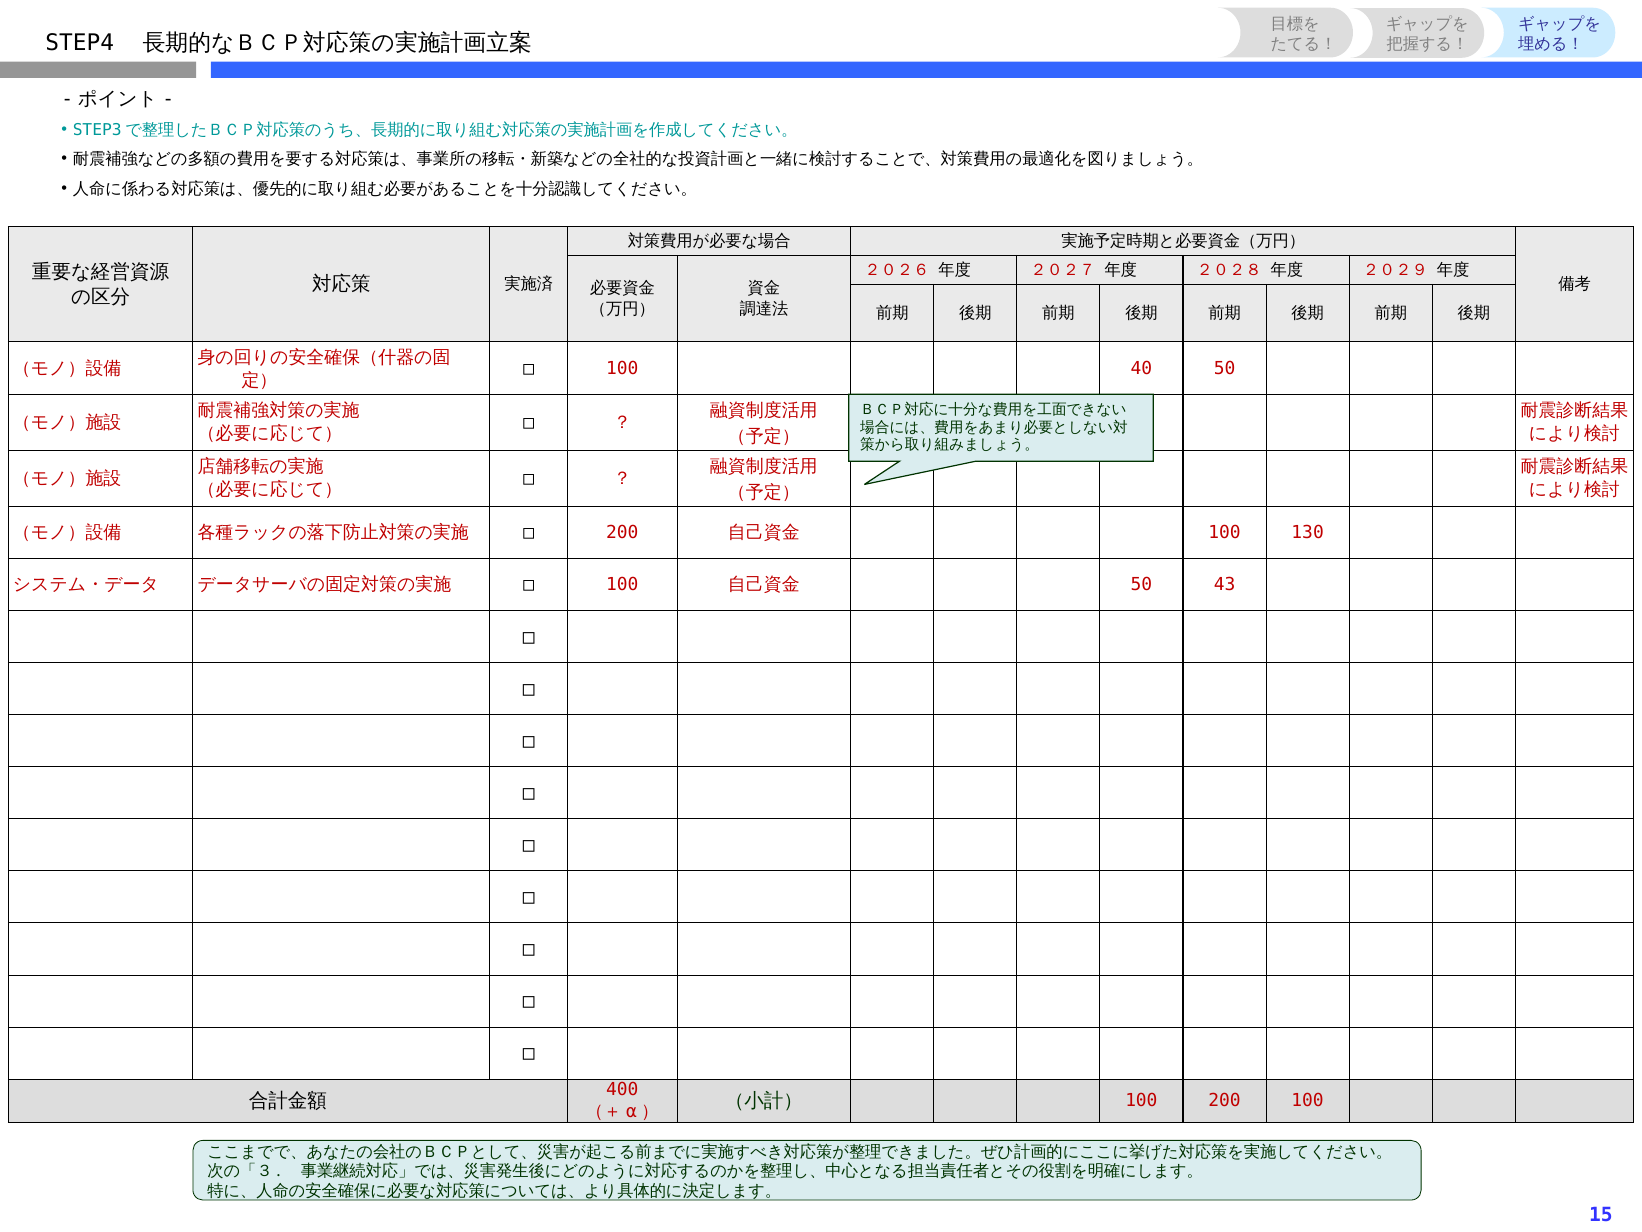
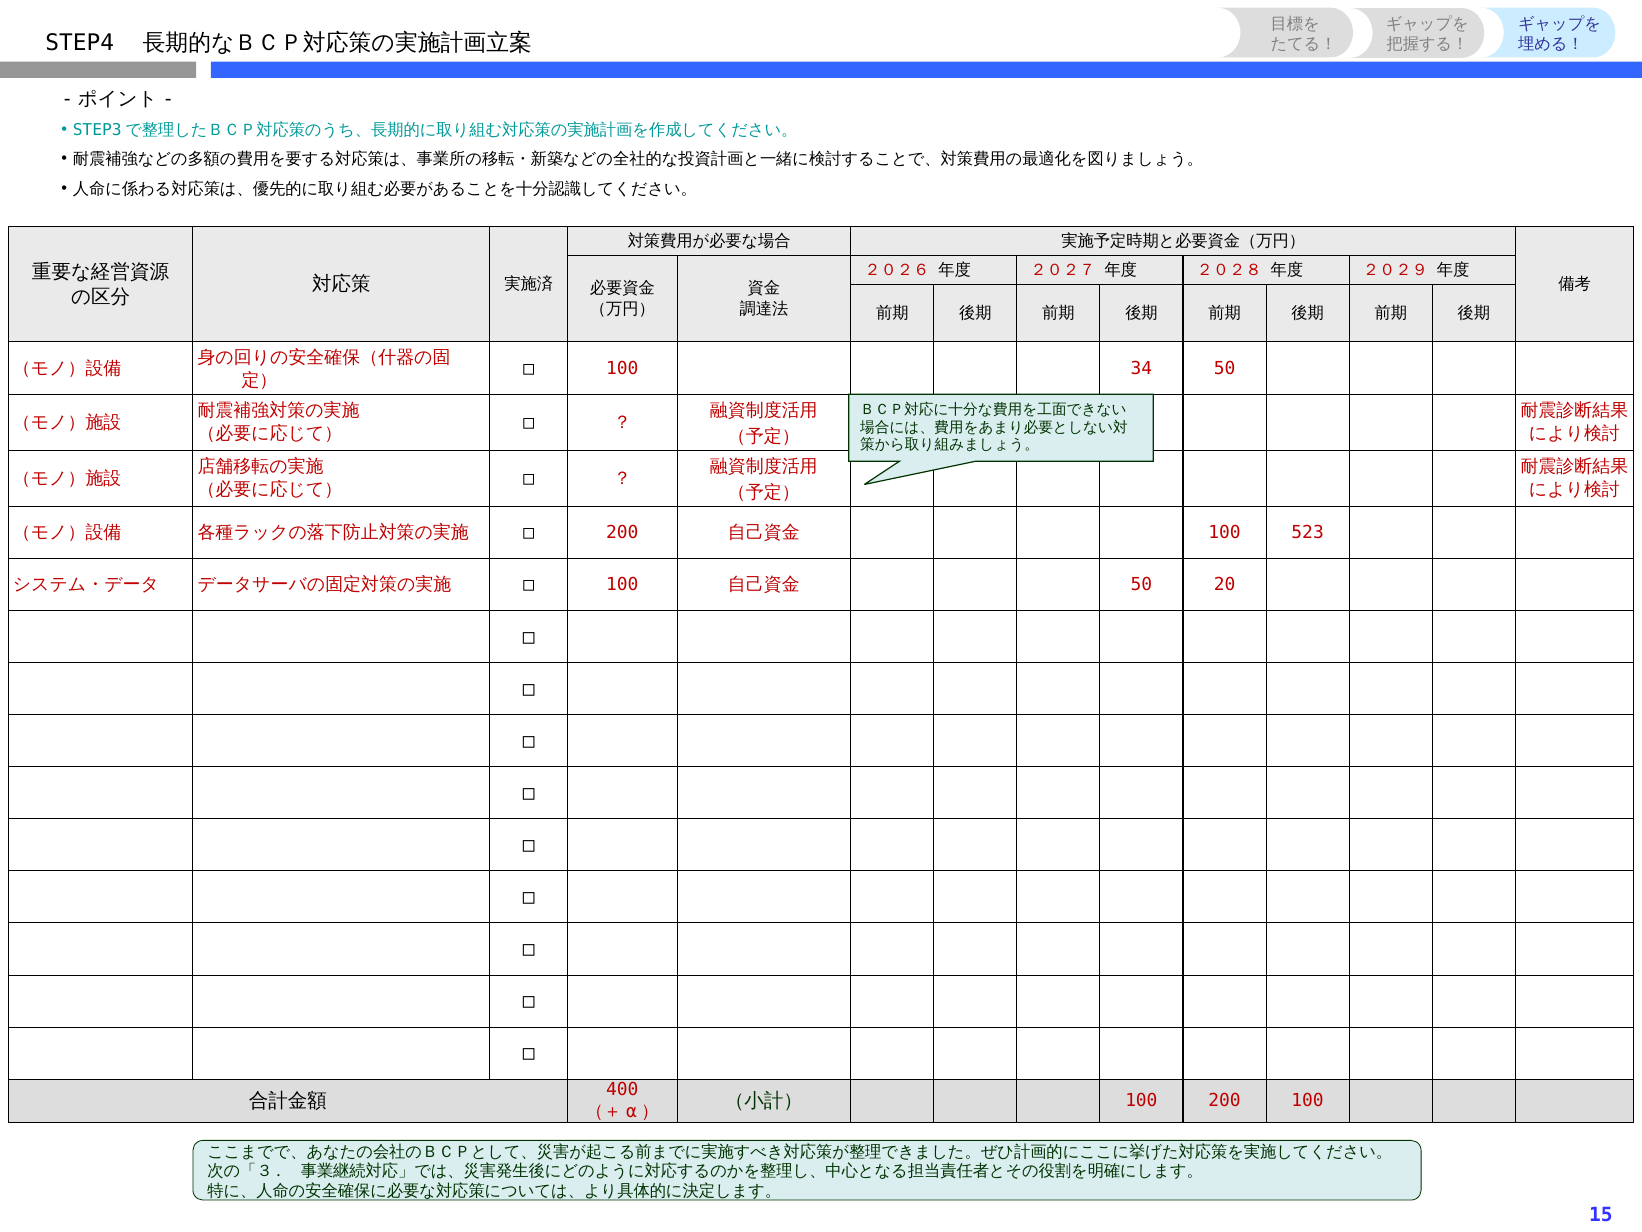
40: 40 -> 34 (1141, 368)
130: 130 -> 523 (1308, 532)
43: 43 -> 20 (1225, 584)
